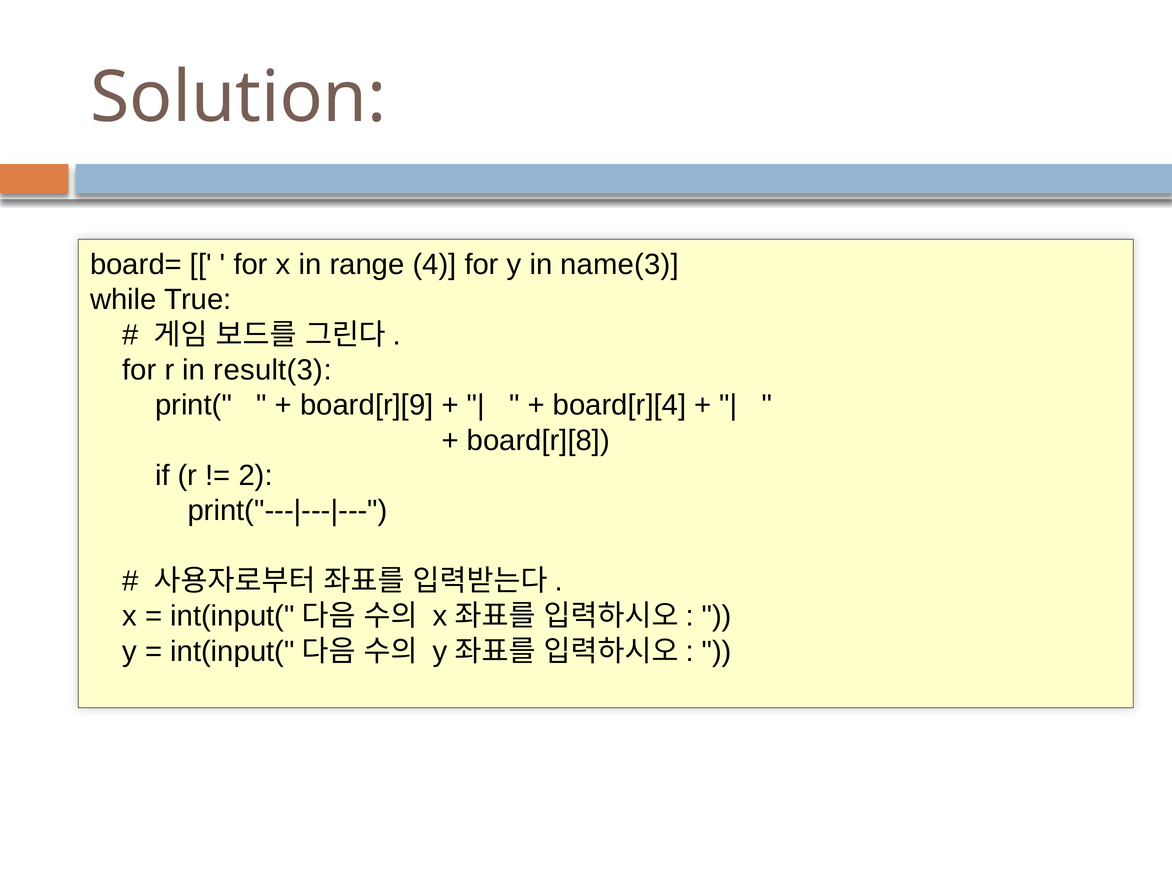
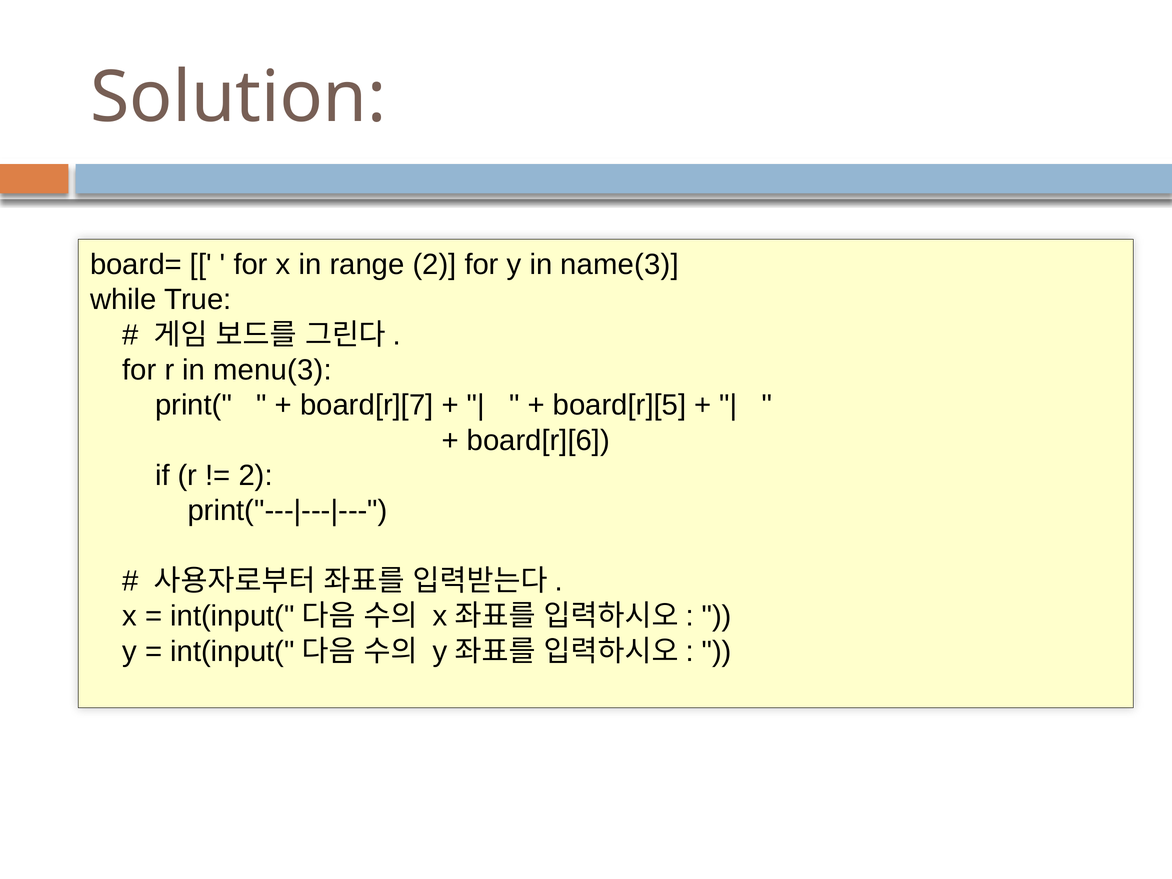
range 4: 4 -> 2 (435, 265)
result(3: result(3 -> menu(3 (273, 370)
board[r][9: board[r][9 -> board[r][7 (367, 405)
board[r][4: board[r][4 -> board[r][5 (620, 405)
board[r][8: board[r][8 -> board[r][6 (538, 440)
